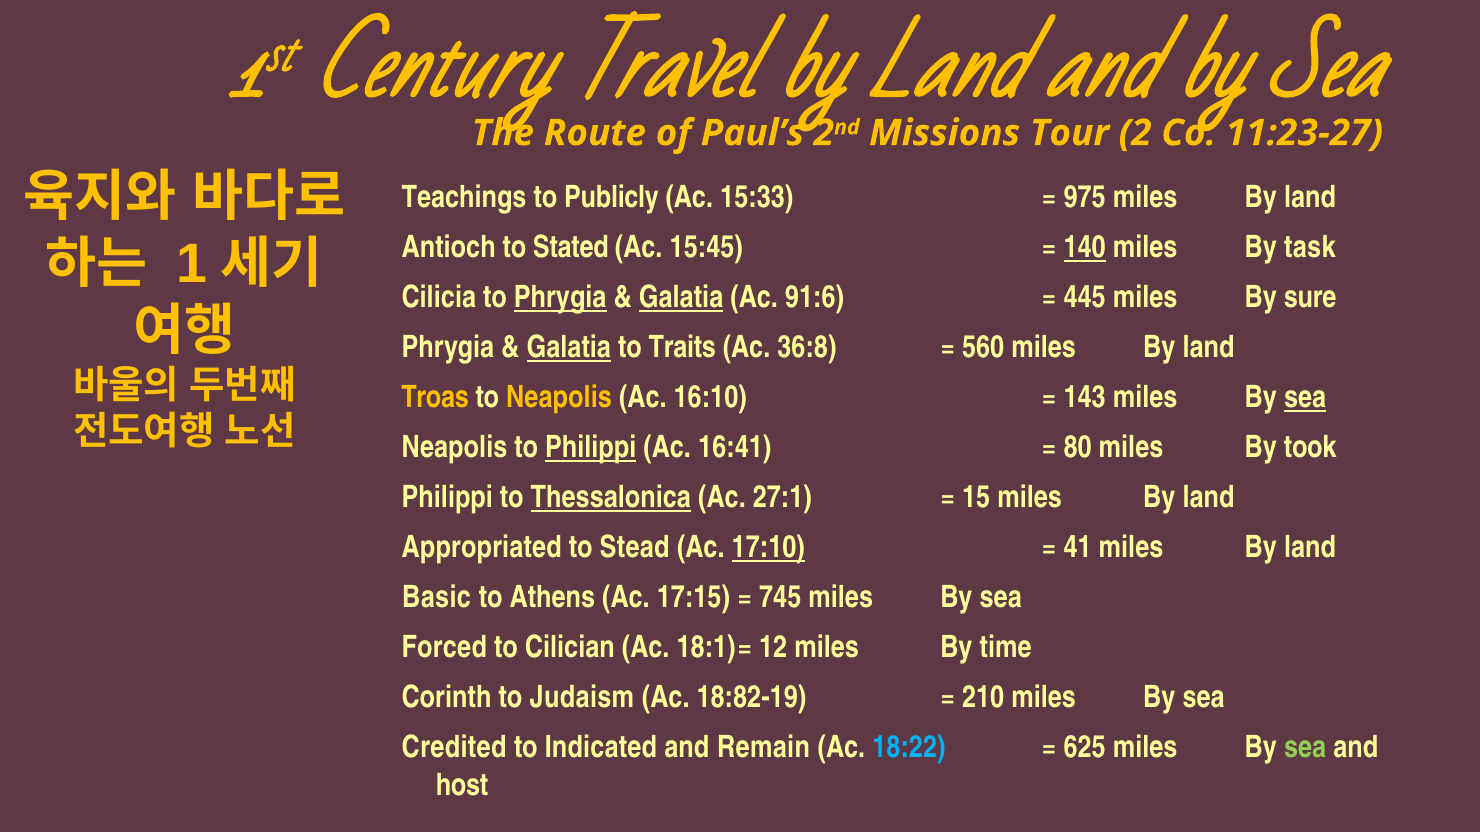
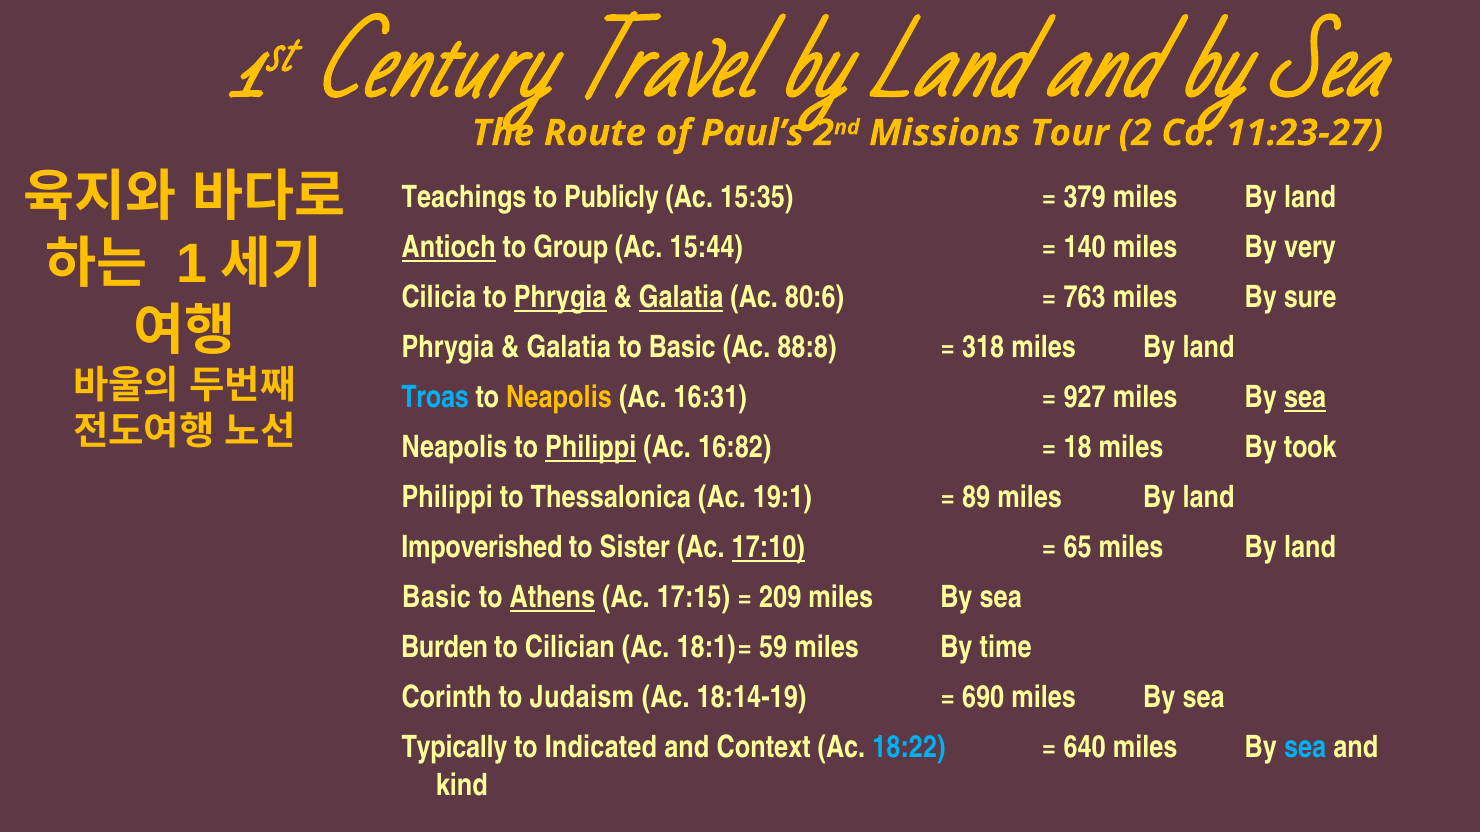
15:33: 15:33 -> 15:35 (757, 198)
975: 975 -> 379 (1085, 198)
Antioch underline: none -> present (449, 248)
Stated: Stated -> Group (571, 248)
15:45: 15:45 -> 15:44 (706, 248)
140 underline: present -> none (1085, 248)
task: task -> very (1310, 248)
91:6: 91:6 -> 80:6 (814, 298)
445: 445 -> 763 (1085, 298)
Galatia underline: present -> none (569, 348)
to Traits: Traits -> Basic (682, 348)
36:8: 36:8 -> 88:8 (807, 348)
560: 560 -> 318 (983, 348)
Troas colour: yellow -> light blue (435, 398)
16:10: 16:10 -> 16:31 (710, 398)
143: 143 -> 927 (1085, 398)
16:41: 16:41 -> 16:82 (735, 448)
80: 80 -> 18 (1078, 448)
Thessalonica underline: present -> none (611, 498)
27:1: 27:1 -> 19:1 (782, 498)
15: 15 -> 89 (976, 498)
Appropriated: Appropriated -> Impoverished (482, 548)
Stead: Stead -> Sister (635, 548)
41: 41 -> 65 (1078, 548)
Athens underline: none -> present (552, 598)
745: 745 -> 209 (780, 598)
Forced: Forced -> Burden (445, 648)
12: 12 -> 59 (773, 648)
18:82-19: 18:82-19 -> 18:14-19 (751, 698)
210: 210 -> 690 (983, 698)
Credited: Credited -> Typically (454, 748)
Remain: Remain -> Context (764, 748)
625: 625 -> 640 (1085, 748)
sea colour: light green -> light blue (1305, 748)
host: host -> kind (462, 786)
